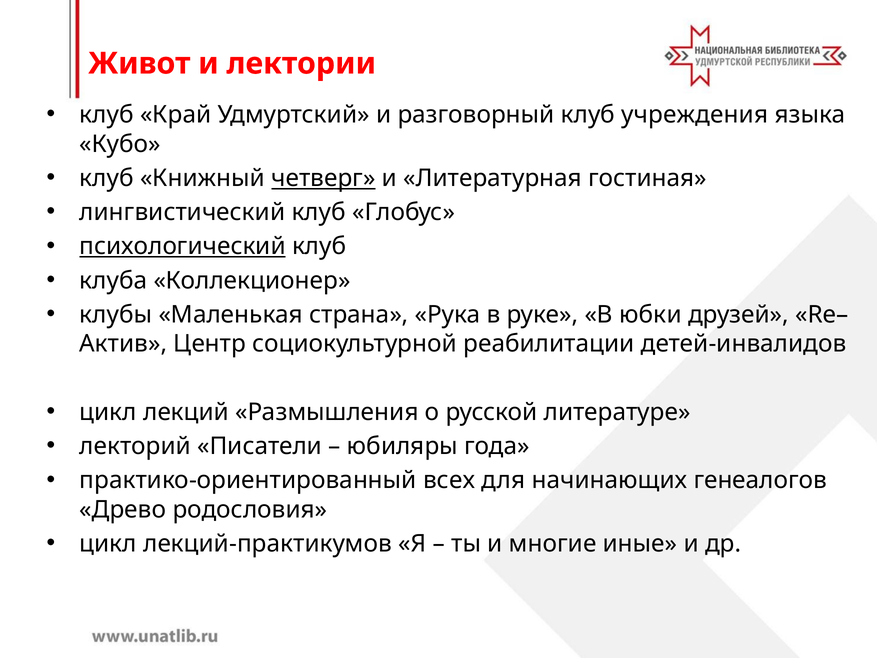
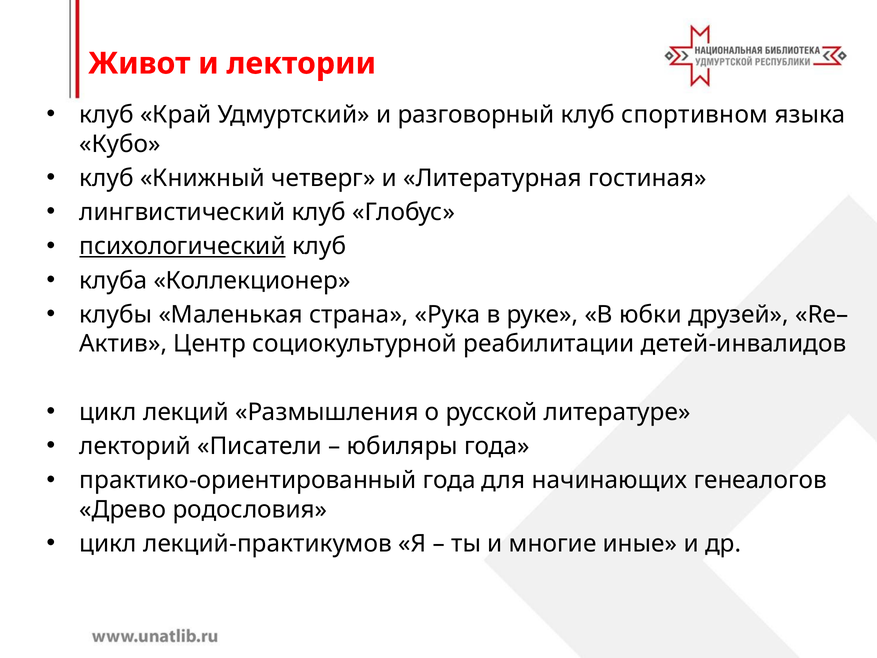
учреждения: учреждения -> спортивном (695, 115)
четверг underline: present -> none (323, 178)
практико-ориентированный всех: всех -> года (449, 480)
